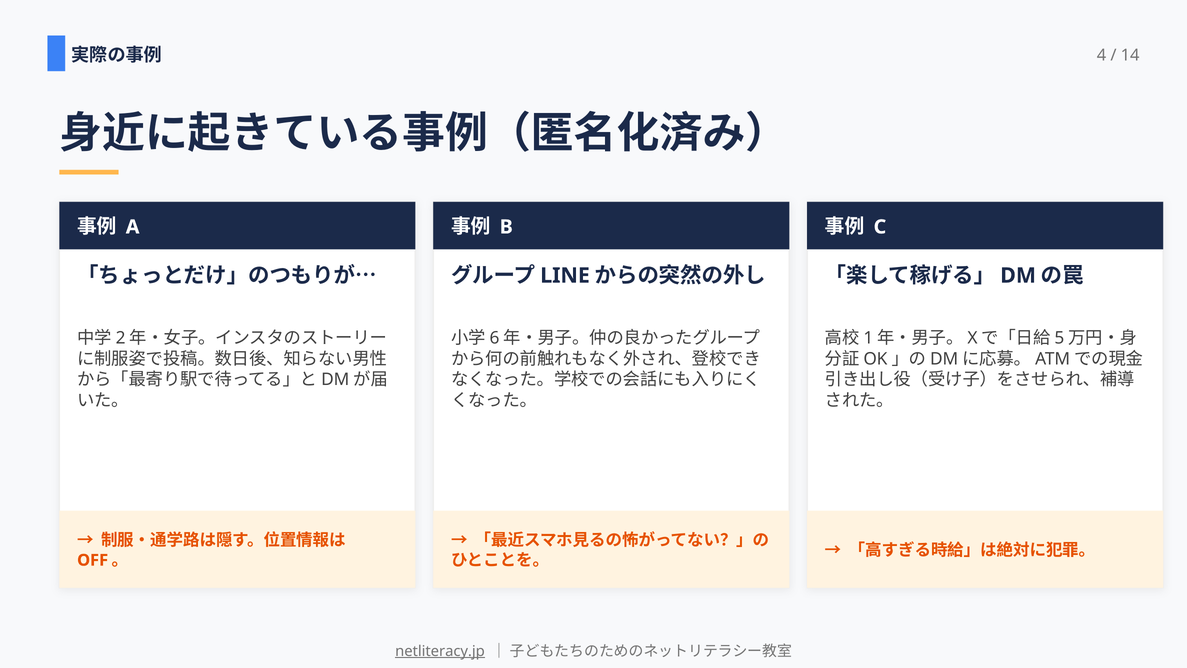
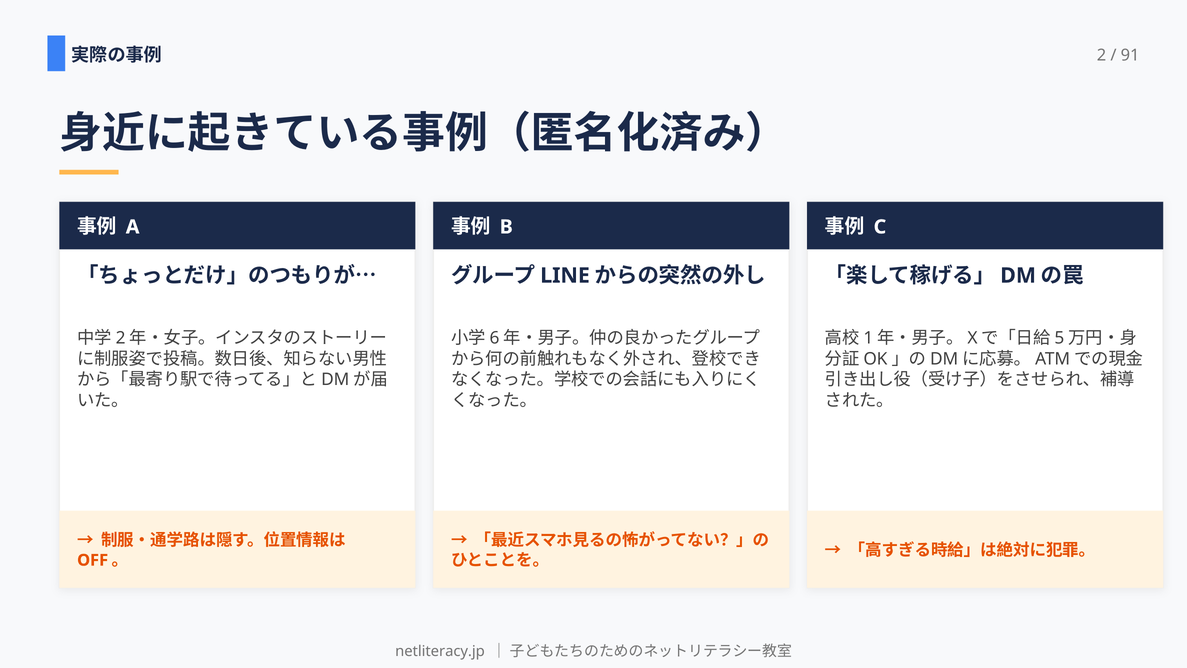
4: 4 -> 2 (1101, 55)
14: 14 -> 91 (1130, 55)
netliteracy.jp underline: present -> none (440, 651)
